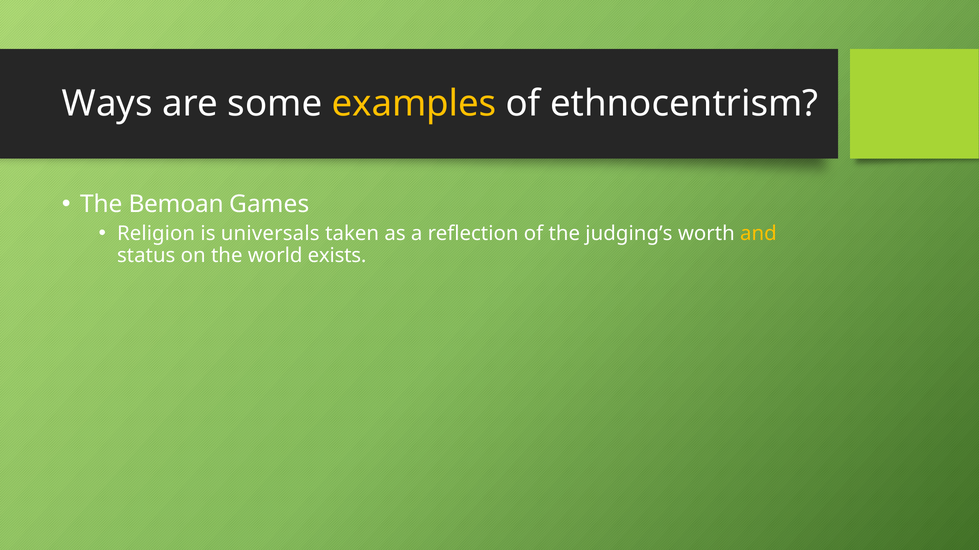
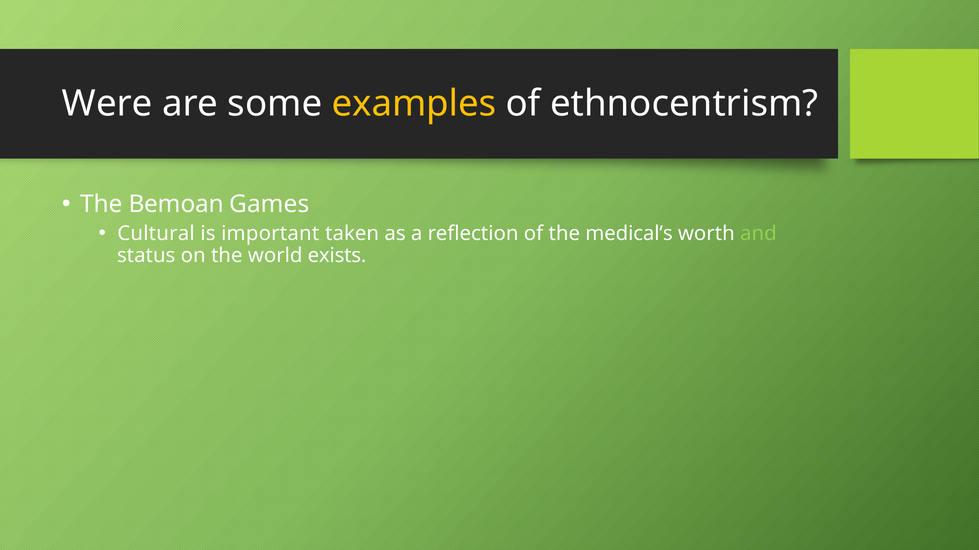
Ways: Ways -> Were (107, 104)
Religion: Religion -> Cultural (156, 234)
universals: universals -> important (270, 234)
judging’s: judging’s -> medical’s (629, 234)
and colour: yellow -> light green (758, 234)
